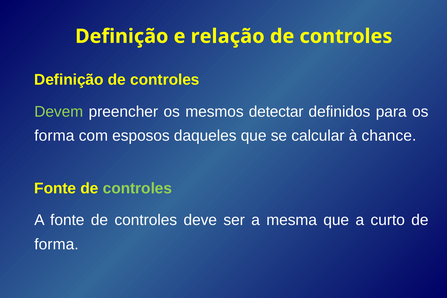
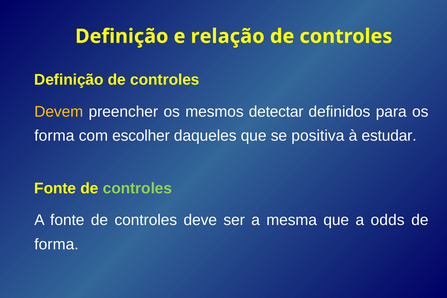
Devem colour: light green -> yellow (59, 112)
esposos: esposos -> escolher (141, 136)
calcular: calcular -> positiva (318, 136)
chance: chance -> estudar (389, 136)
curto: curto -> odds (388, 220)
